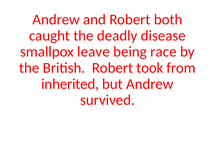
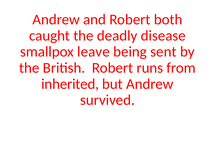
race: race -> sent (163, 52)
took: took -> runs (150, 68)
